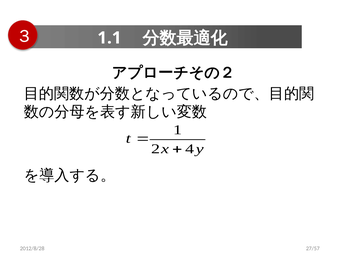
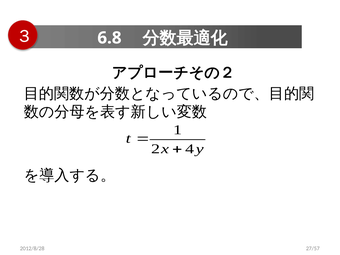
1.1: 1.1 -> 6.8 (109, 38)
